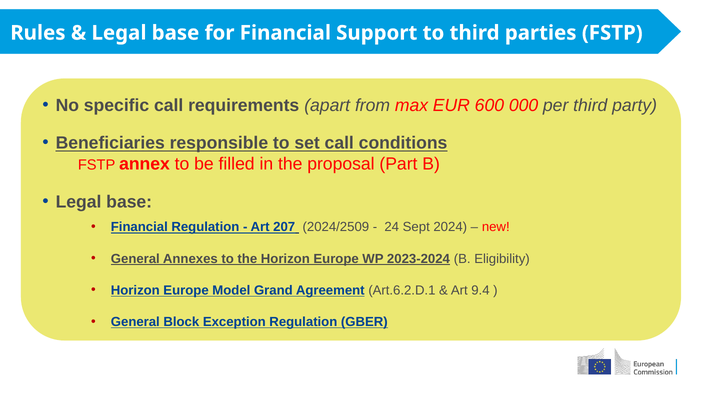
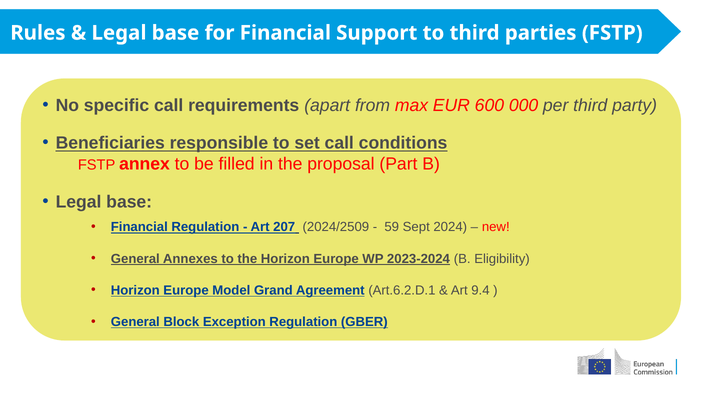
24: 24 -> 59 (392, 227)
